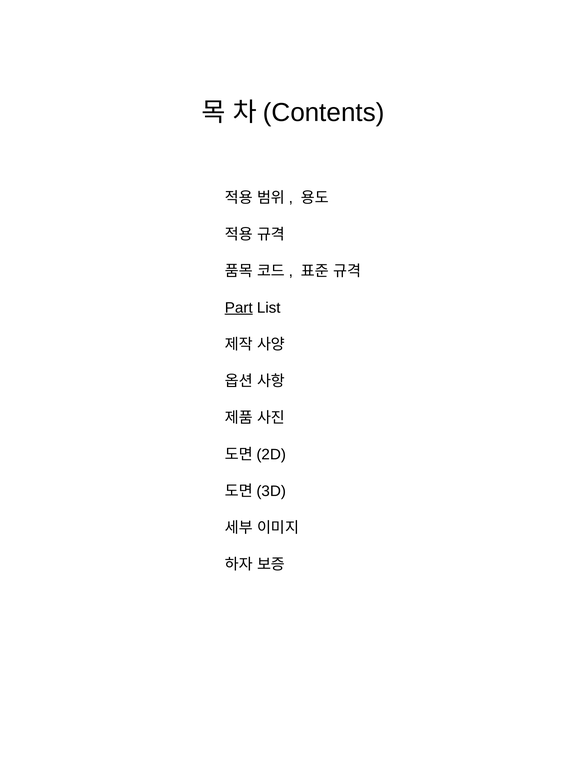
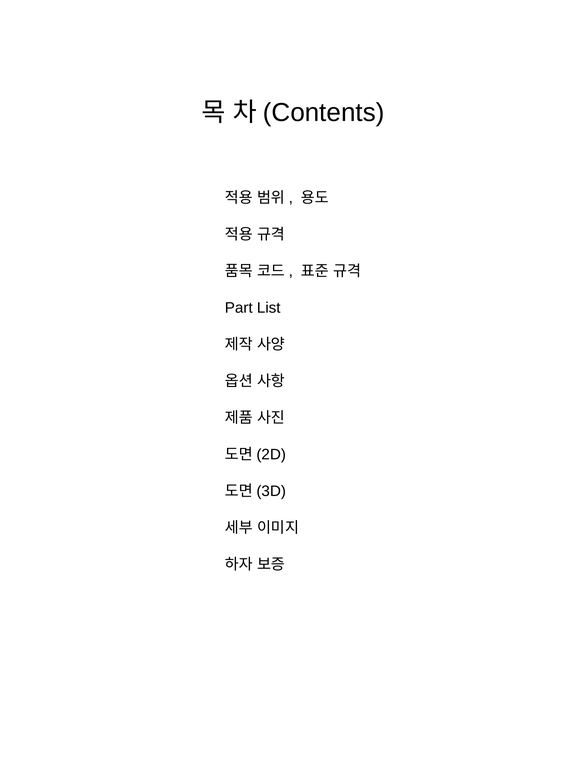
Part underline: present -> none (239, 308)
